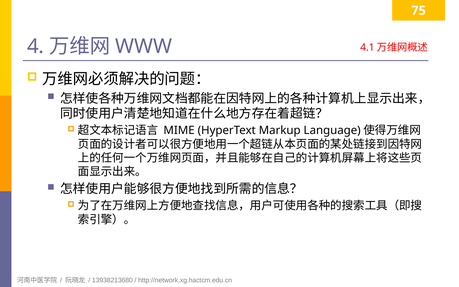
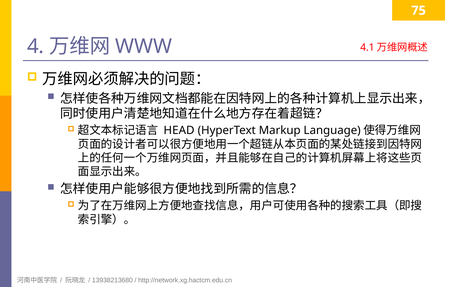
MIME: MIME -> HEAD (179, 130)
